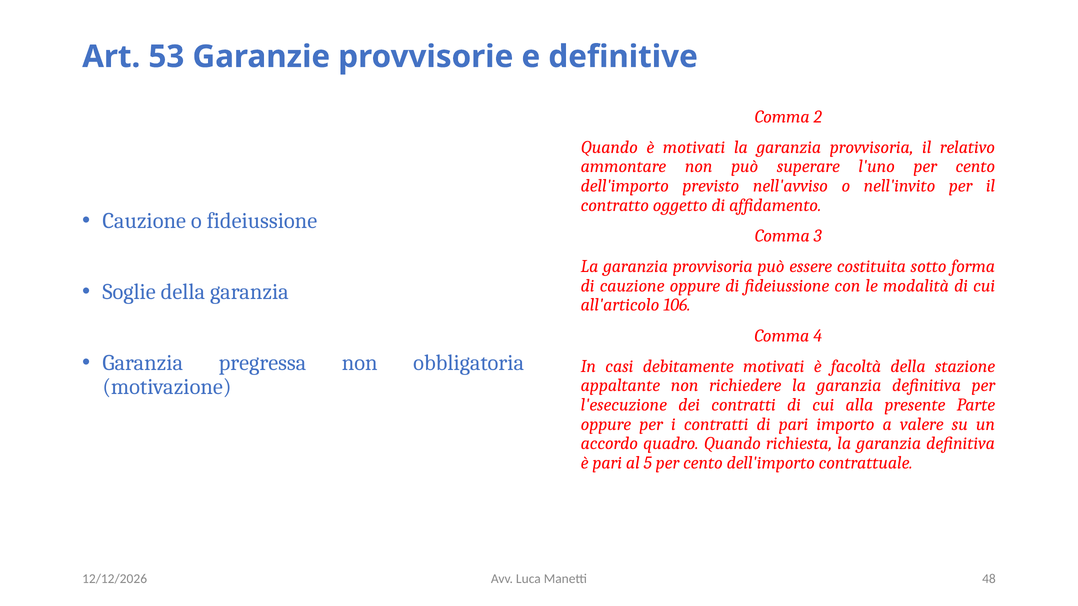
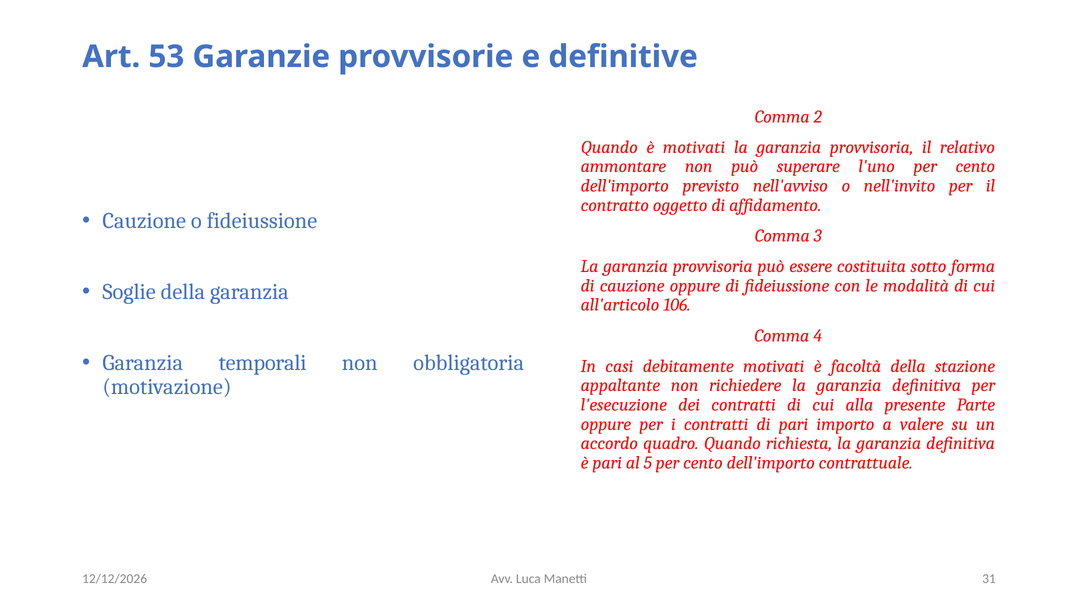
pregressa: pregressa -> temporali (263, 363)
48: 48 -> 31 (989, 579)
